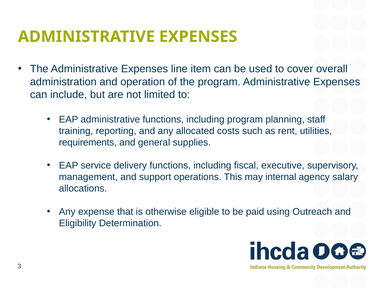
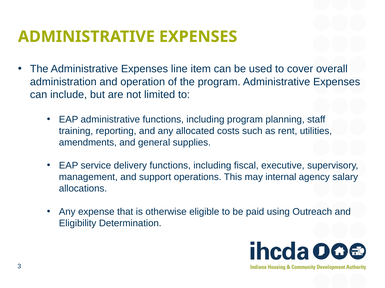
requirements: requirements -> amendments (88, 143)
